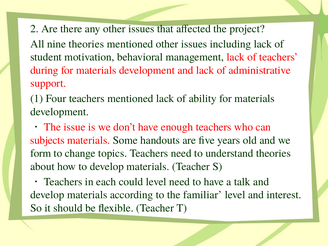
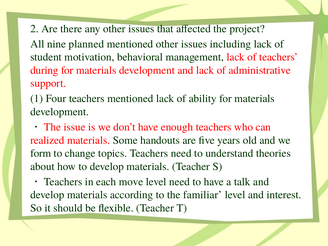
nine theories: theories -> planned (86, 44)
subjects: subjects -> realized (47, 140)
could: could -> move (131, 182)
